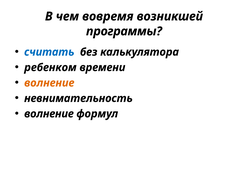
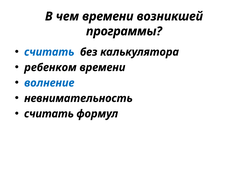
чем вовремя: вовремя -> времени (108, 16)
волнение colour: orange -> blue (49, 83)
волнение: волнение -> считать (49, 114)
